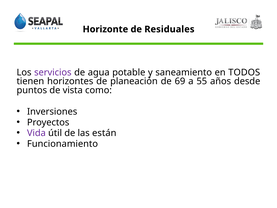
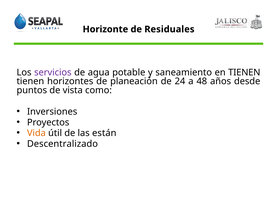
en TODOS: TODOS -> TIENEN (244, 72)
69: 69 -> 24 (180, 81)
55: 55 -> 48 (202, 81)
Vida colour: purple -> orange (36, 133)
Funcionamiento: Funcionamiento -> Descentralizado (62, 144)
